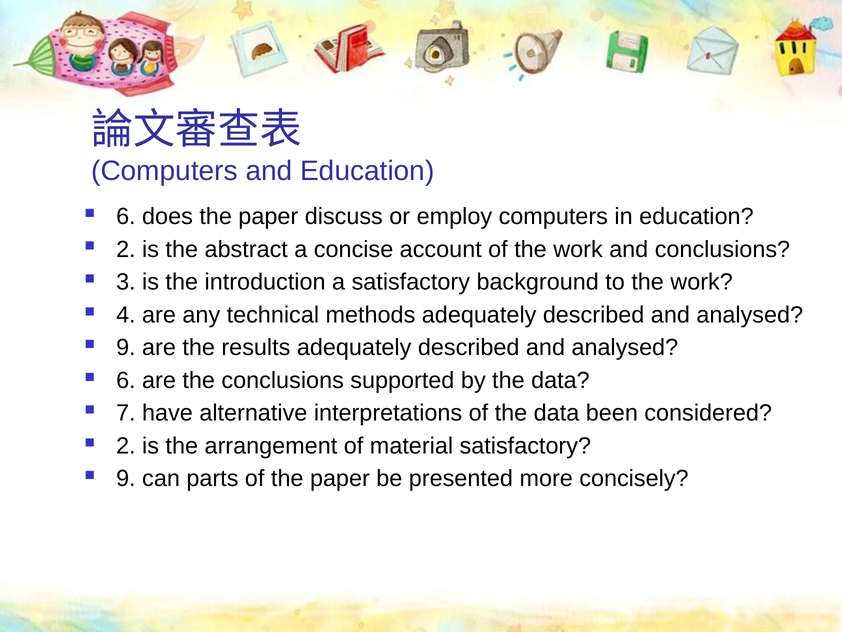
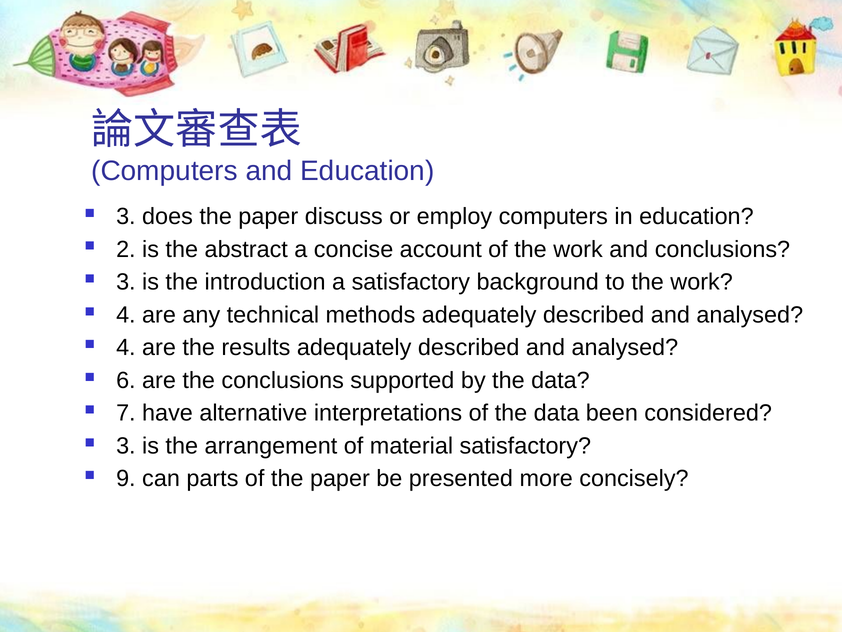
6: 6 -> 3 (126, 216)
9: 9 -> 4 (126, 347)
2: 2 -> 3 (126, 446)
